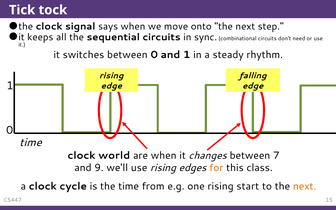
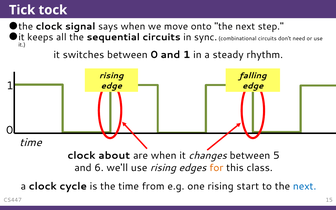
world: world -> about (114, 155)
7: 7 -> 5 (276, 155)
9: 9 -> 6 (99, 168)
next colour: orange -> blue (305, 186)
